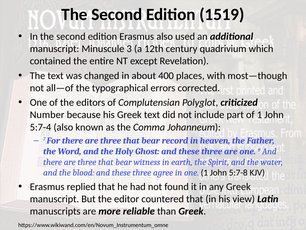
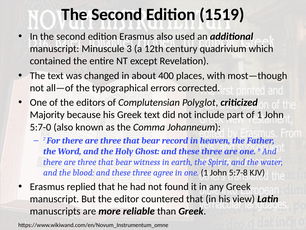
Number: Number -> Majority (47, 115)
5:7-4: 5:7-4 -> 5:7-0 (41, 127)
